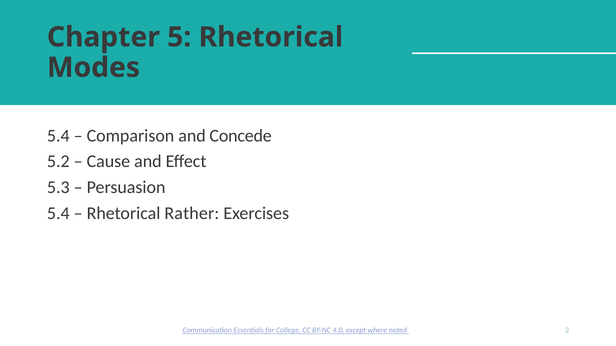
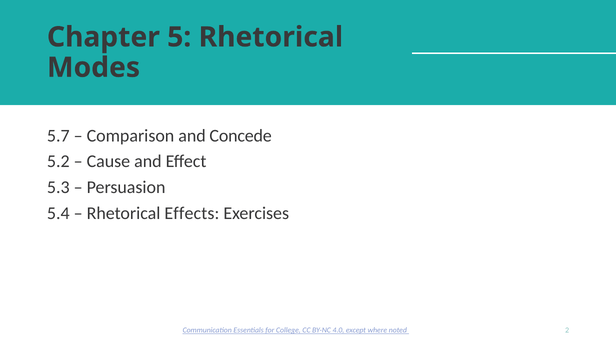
5.4: 5.4 -> 5.7 (58, 136)
Rather: Rather -> Effects (192, 213)
